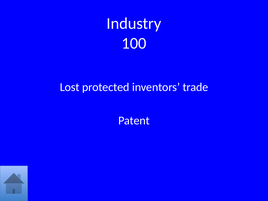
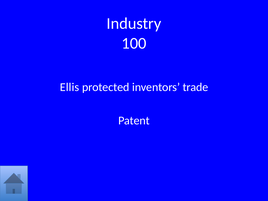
Lost: Lost -> Ellis (70, 87)
